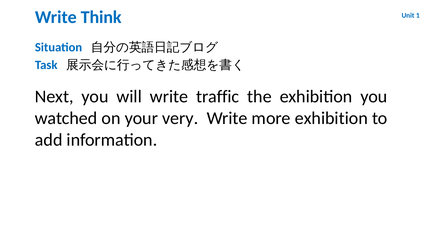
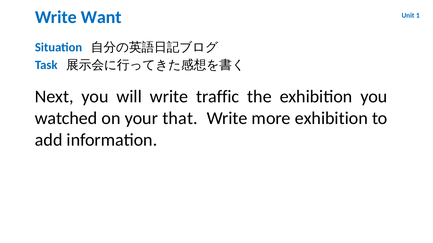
Think: Think -> Want (101, 17)
very: very -> that (180, 118)
